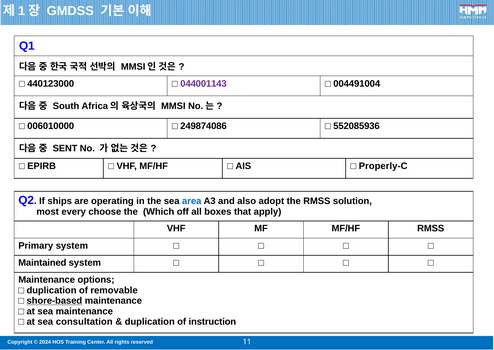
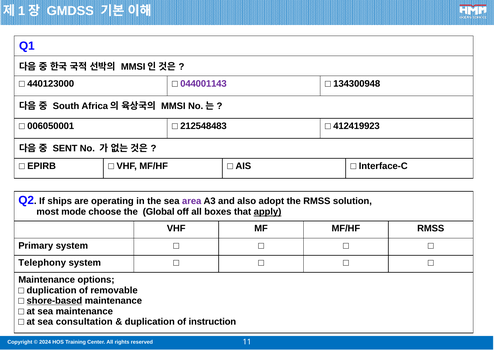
004491004: 004491004 -> 134300948 (357, 83)
006010000: 006010000 -> 006050001 (51, 126)
249874086: 249874086 -> 212548483 (203, 126)
552085936: 552085936 -> 412419923 (357, 126)
Properly-C: Properly-C -> Interface-C (383, 166)
area colour: blue -> purple (192, 201)
every: every -> mode (74, 211)
Which: Which -> Global (159, 211)
apply underline: none -> present (268, 211)
Maintained: Maintained -> Telephony (42, 262)
